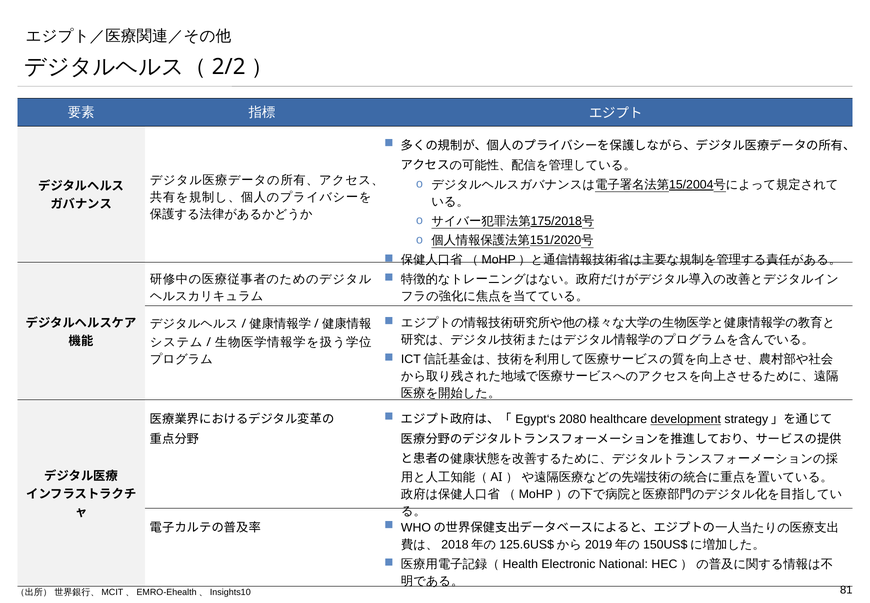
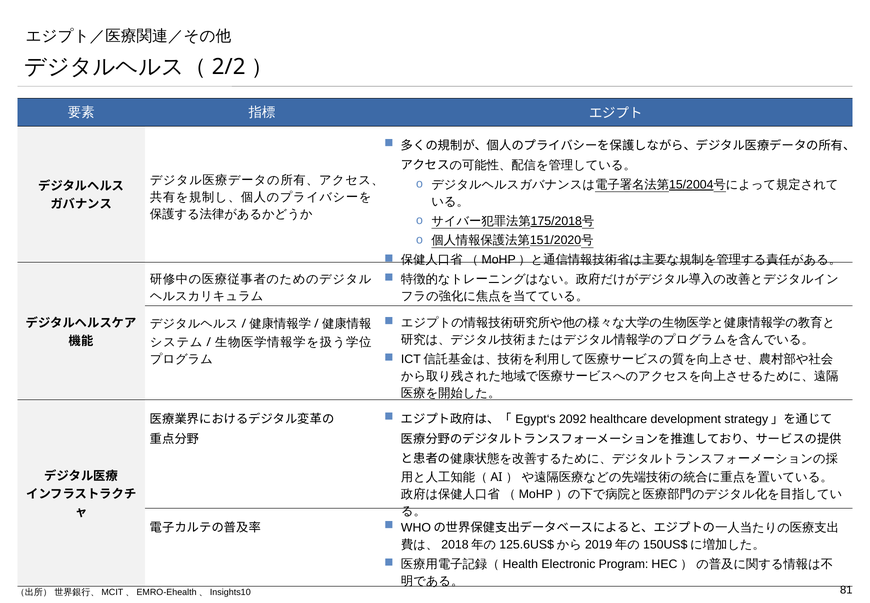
2080: 2080 -> 2092 (573, 419)
development underline: present -> none (686, 419)
National: National -> Program (624, 563)
